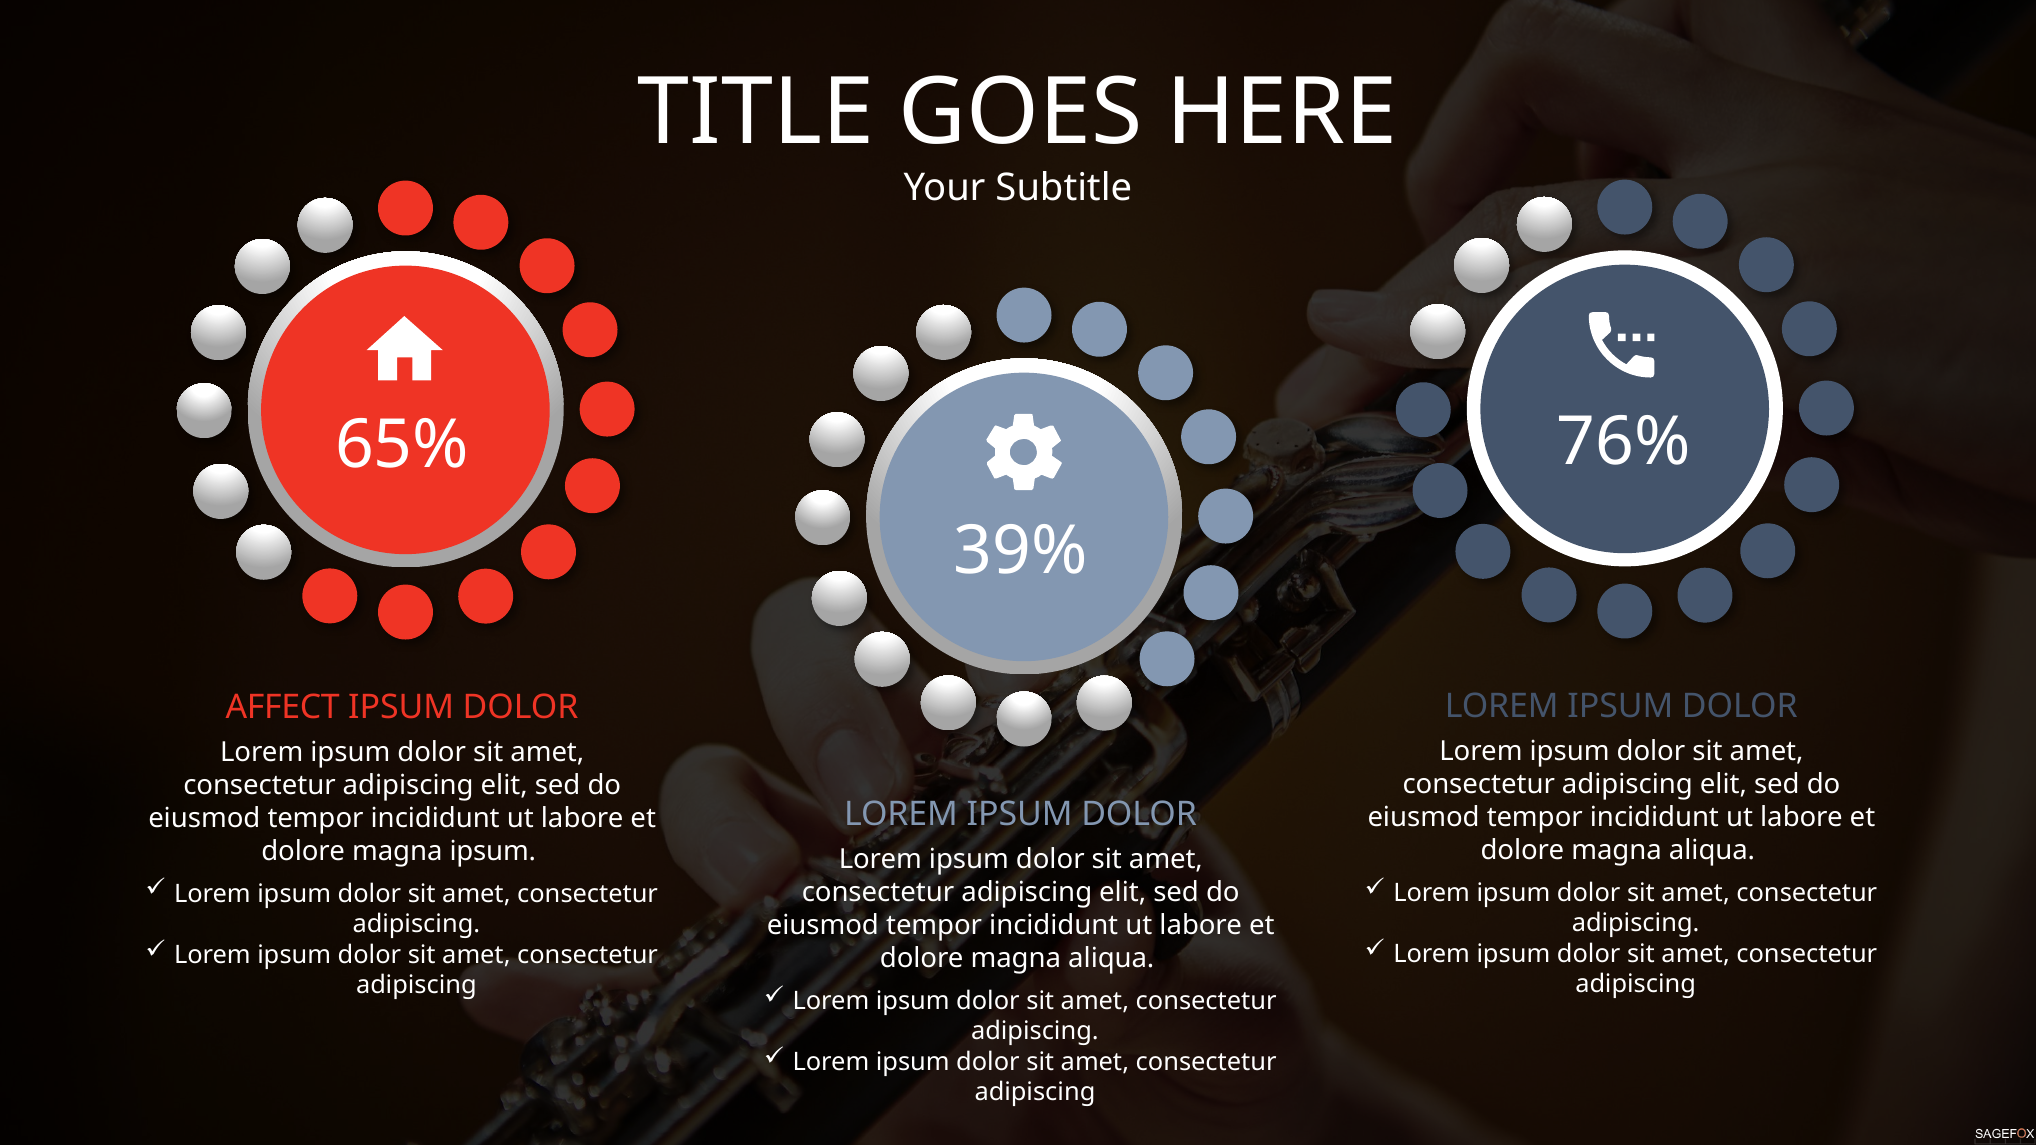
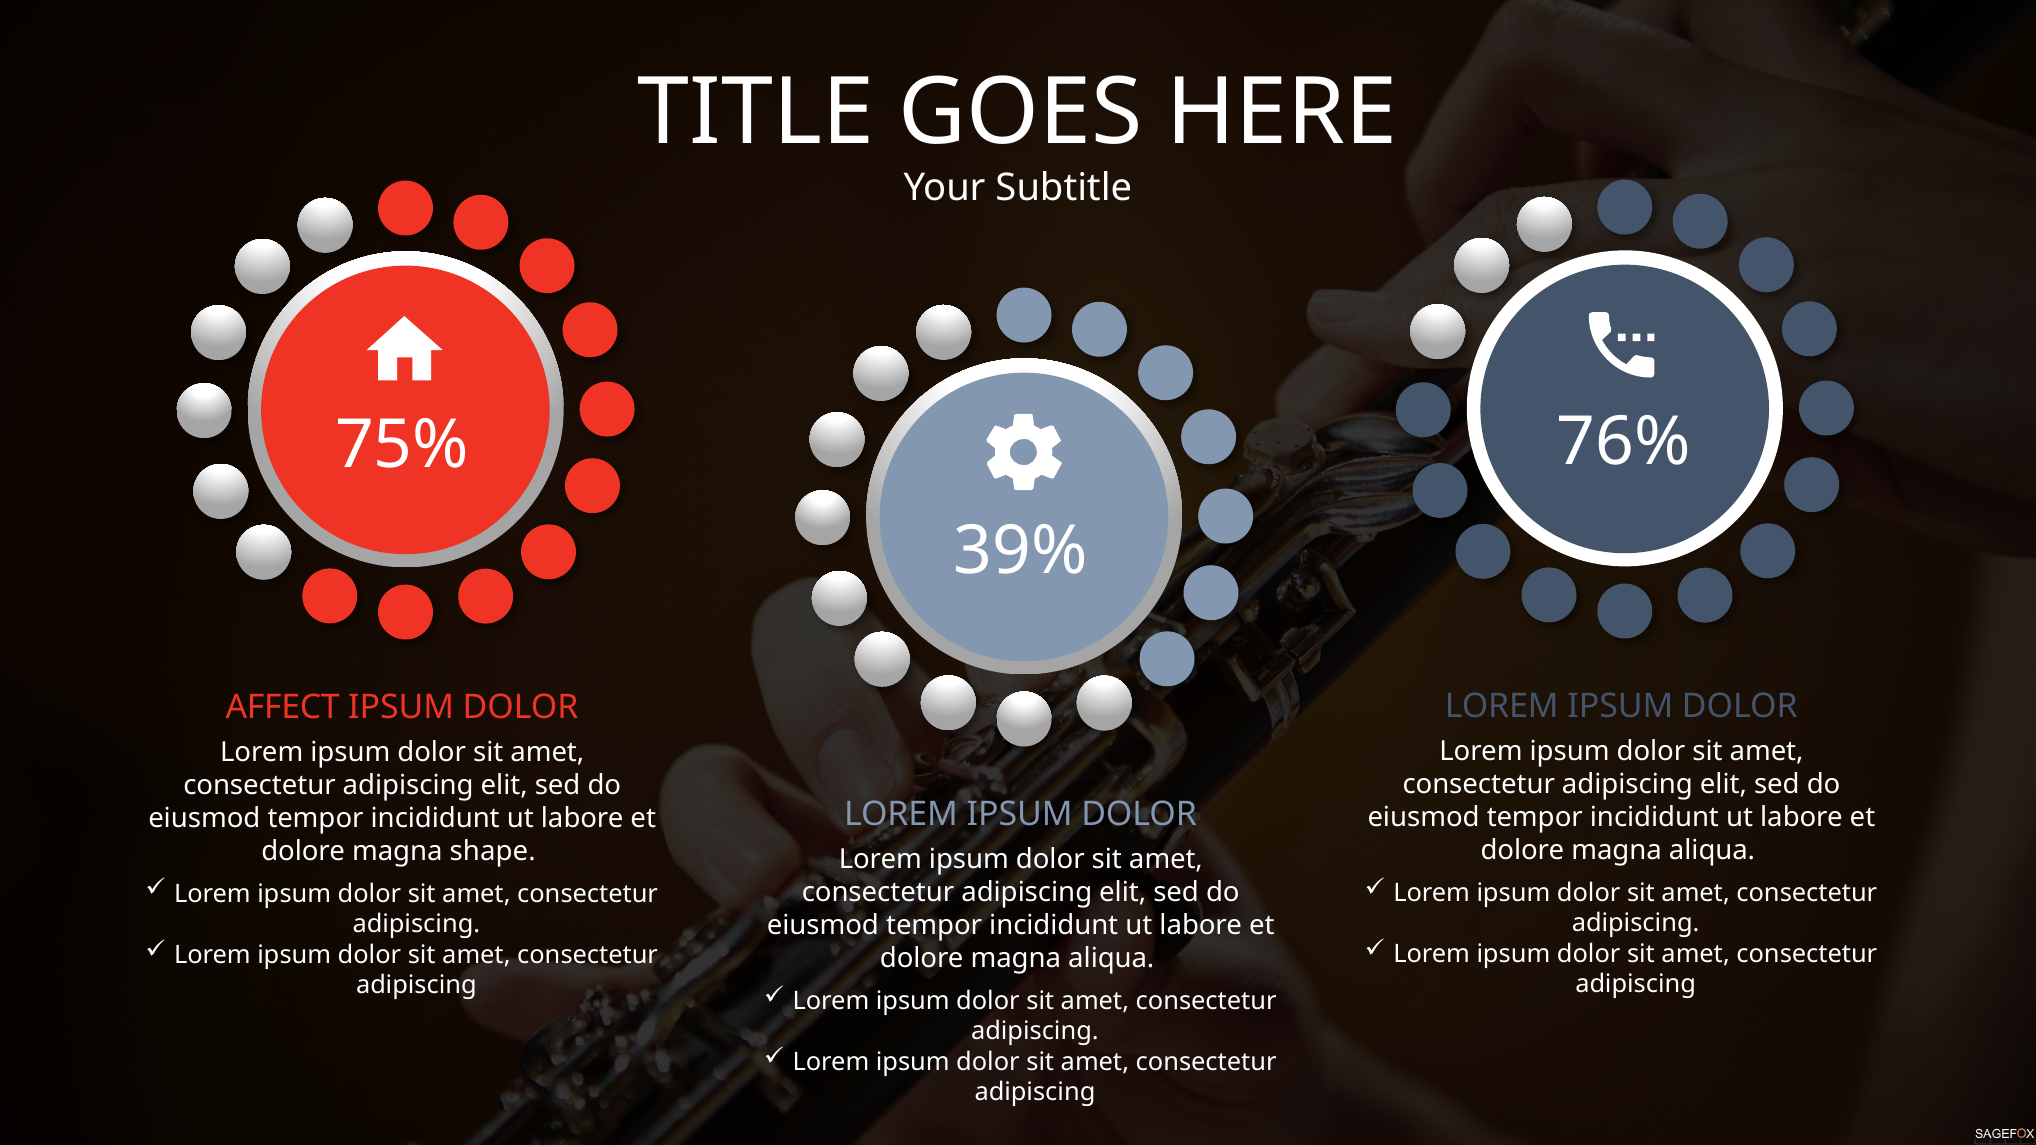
65%: 65% -> 75% (402, 445)
magna ipsum: ipsum -> shape (493, 852)
